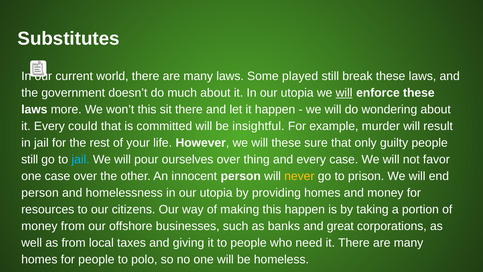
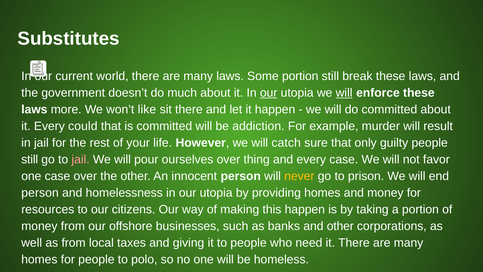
Some played: played -> portion (300, 76)
our underline: none -> present (269, 93)
won’t this: this -> like (147, 109)
do wondering: wondering -> committed (389, 109)
insightful: insightful -> addiction (258, 126)
will these: these -> catch (286, 143)
jail colour: light blue -> pink (81, 159)
and great: great -> other (340, 226)
